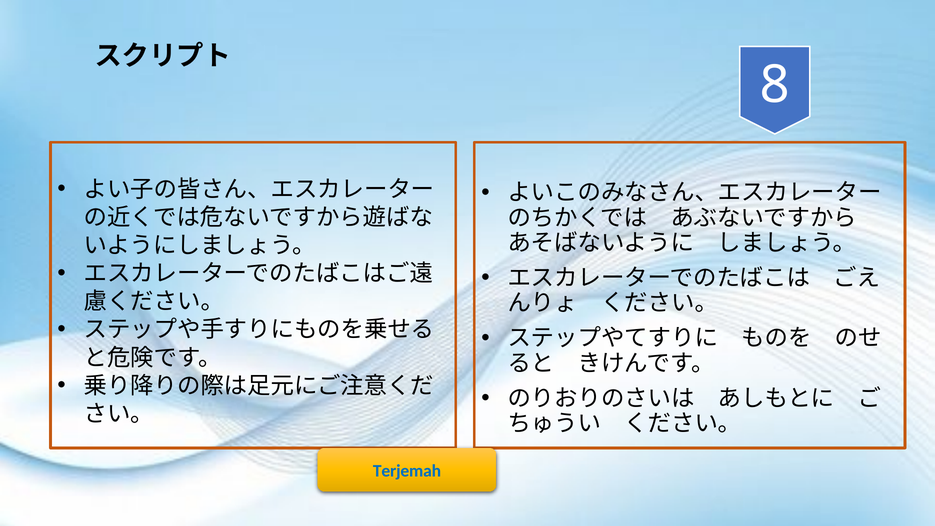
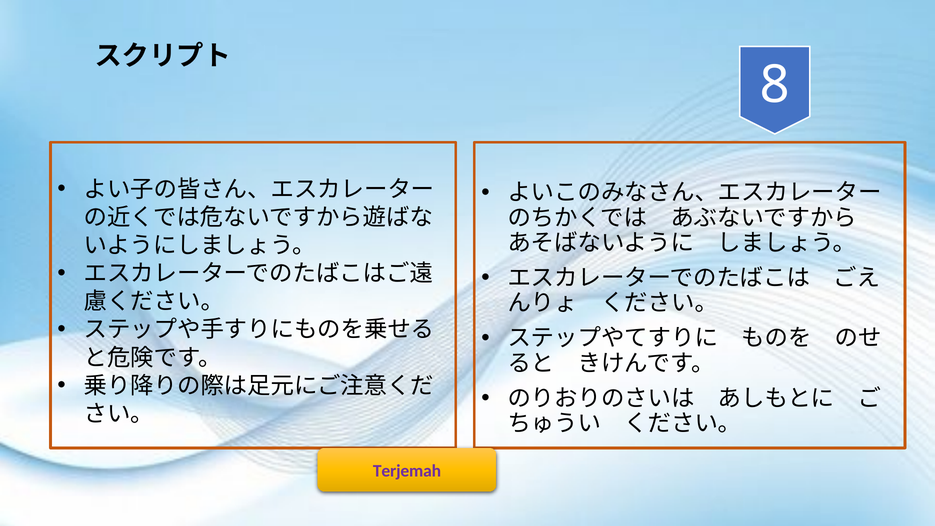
Terjemah colour: blue -> purple (407, 471)
